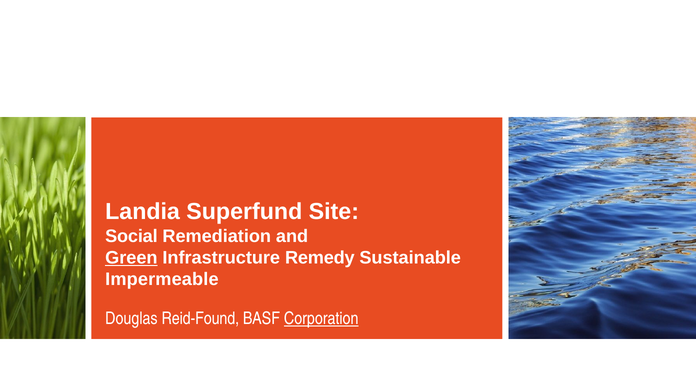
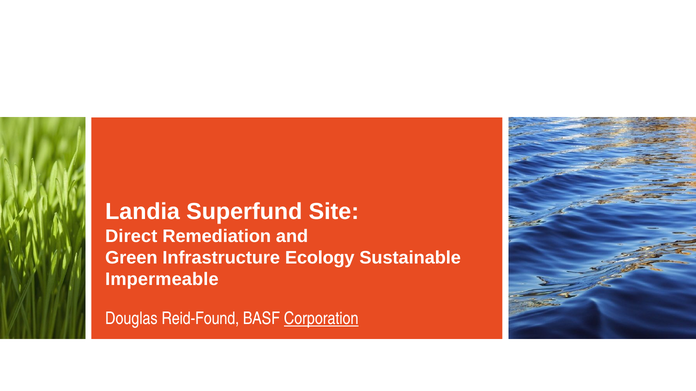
Social: Social -> Direct (131, 236)
Green underline: present -> none (131, 258)
Remedy: Remedy -> Ecology (320, 258)
